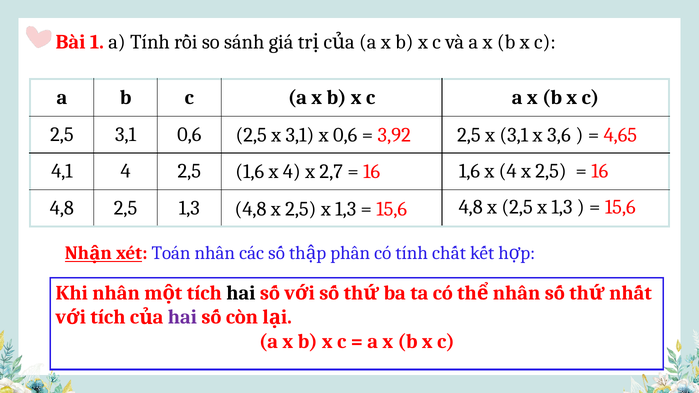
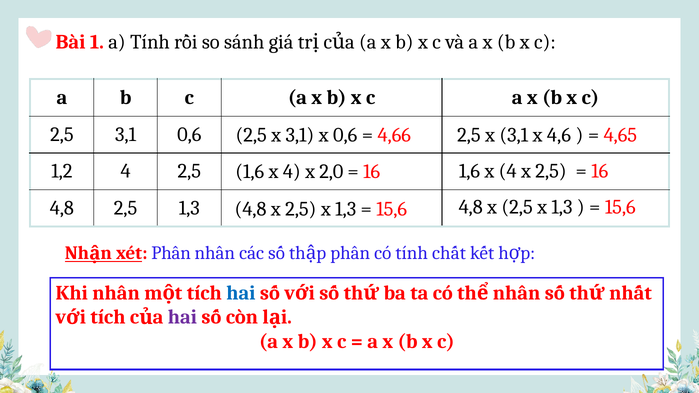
3,92: 3,92 -> 4,66 (394, 135)
3,6: 3,6 -> 4,6 (559, 135)
4,1: 4,1 -> 1,2 (62, 171)
2,7: 2,7 -> 2,0 (331, 172)
Toán: Toán -> Phân (171, 253)
hai colour: black -> blue (241, 293)
